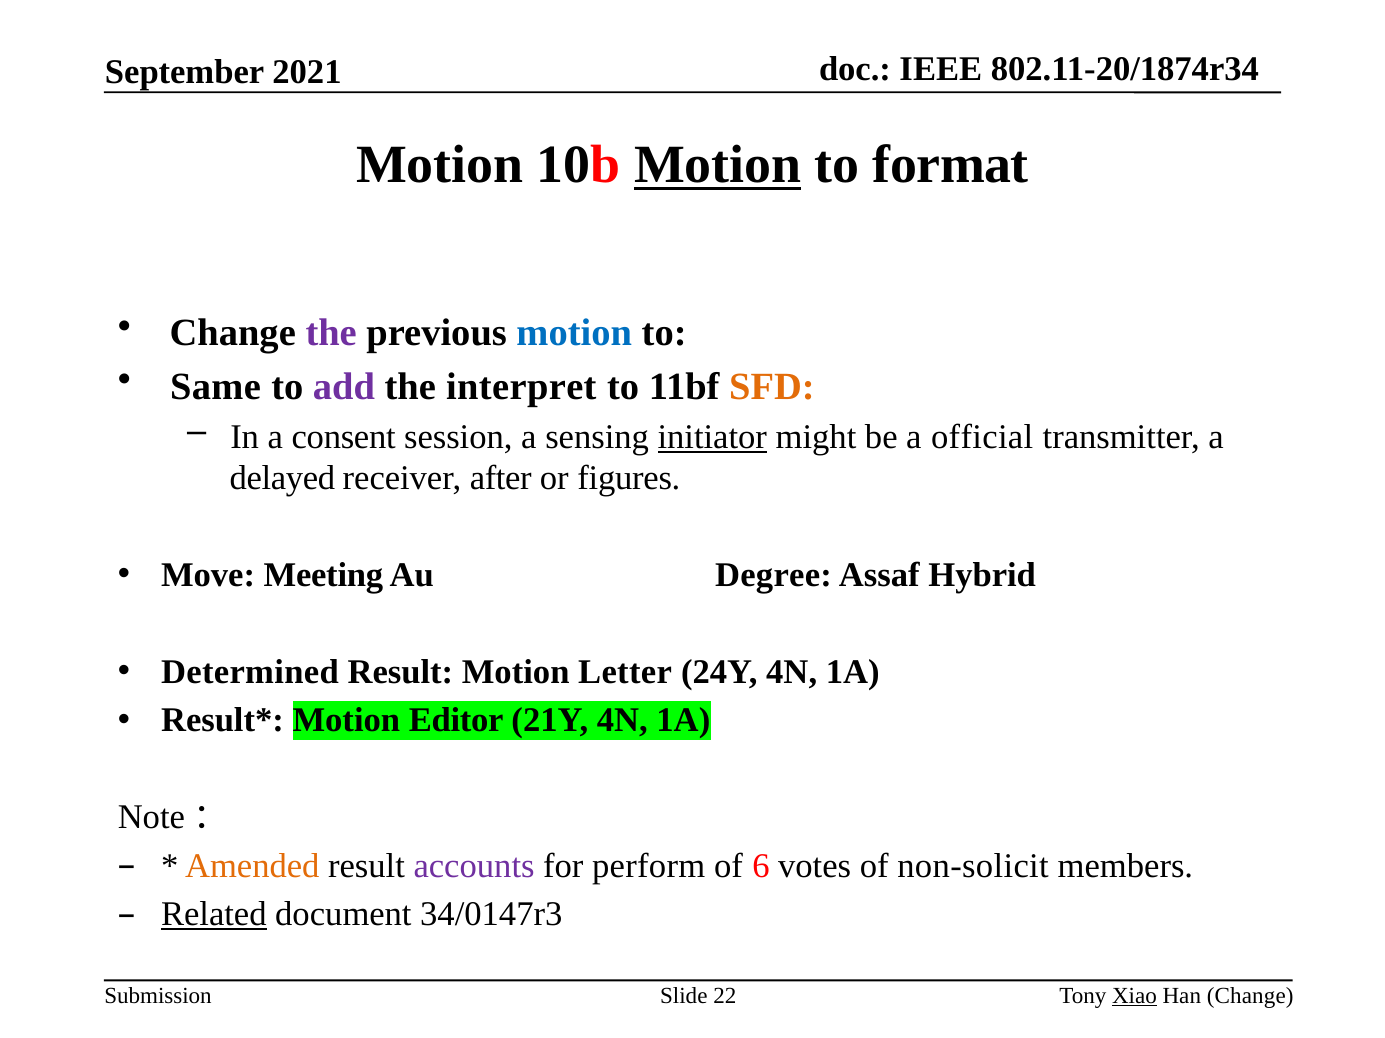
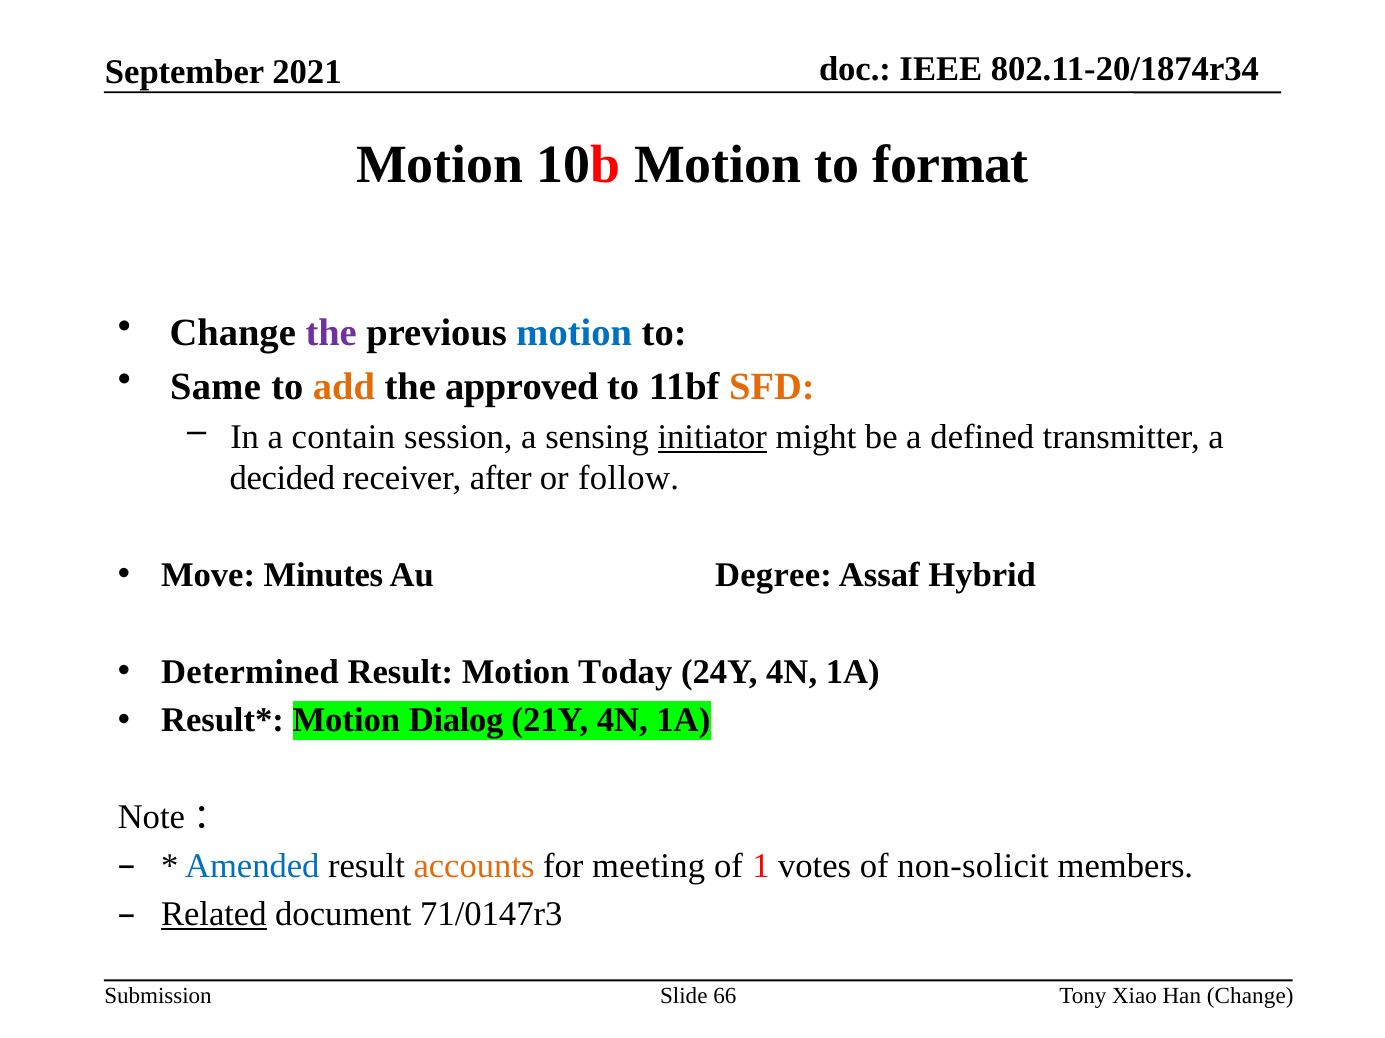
Motion underline: present -> none (718, 165)
add colour: purple -> orange (344, 387)
interpret: interpret -> approved (522, 387)
consent: consent -> contain (343, 437)
official: official -> defined (982, 437)
delayed: delayed -> decided (282, 479)
figures: figures -> follow (629, 479)
Meeting: Meeting -> Minutes (323, 576)
Letter: Letter -> Today (625, 673)
Editor: Editor -> Dialog (456, 721)
Amended colour: orange -> blue (252, 867)
accounts colour: purple -> orange (474, 867)
perform: perform -> meeting (649, 867)
6: 6 -> 1 (761, 867)
34/0147r3: 34/0147r3 -> 71/0147r3 (491, 915)
22: 22 -> 66 (725, 996)
Xiao underline: present -> none (1134, 996)
